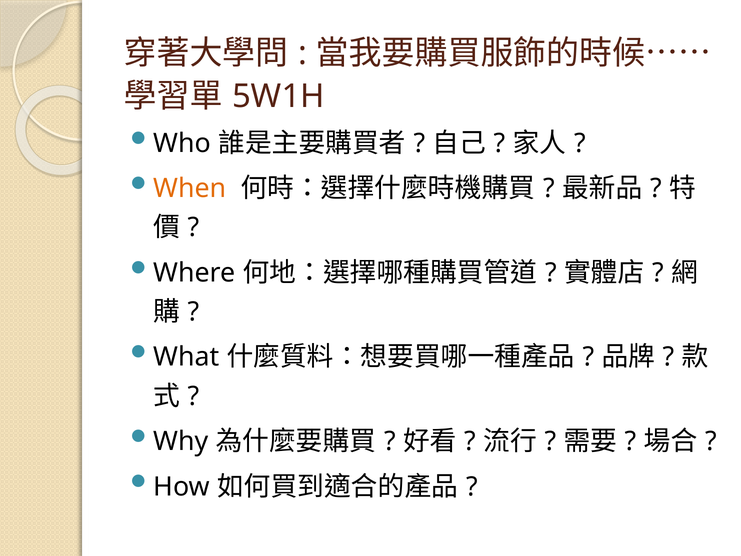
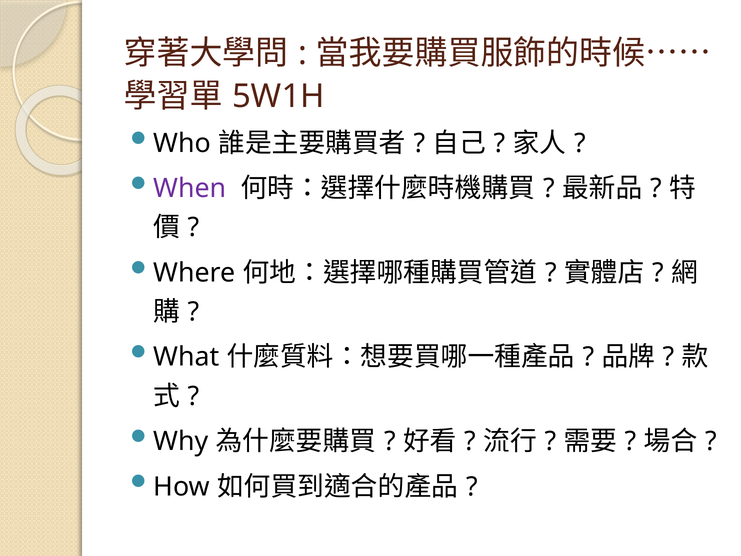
When colour: orange -> purple (190, 188)
